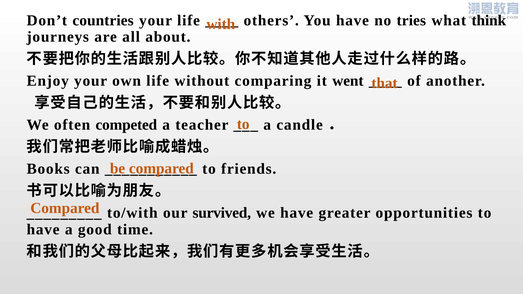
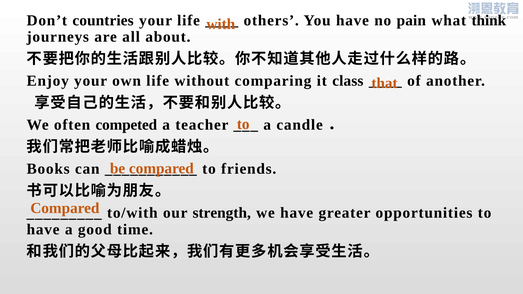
tries: tries -> pain (411, 20)
went: went -> class (348, 81)
survived: survived -> strength (222, 213)
